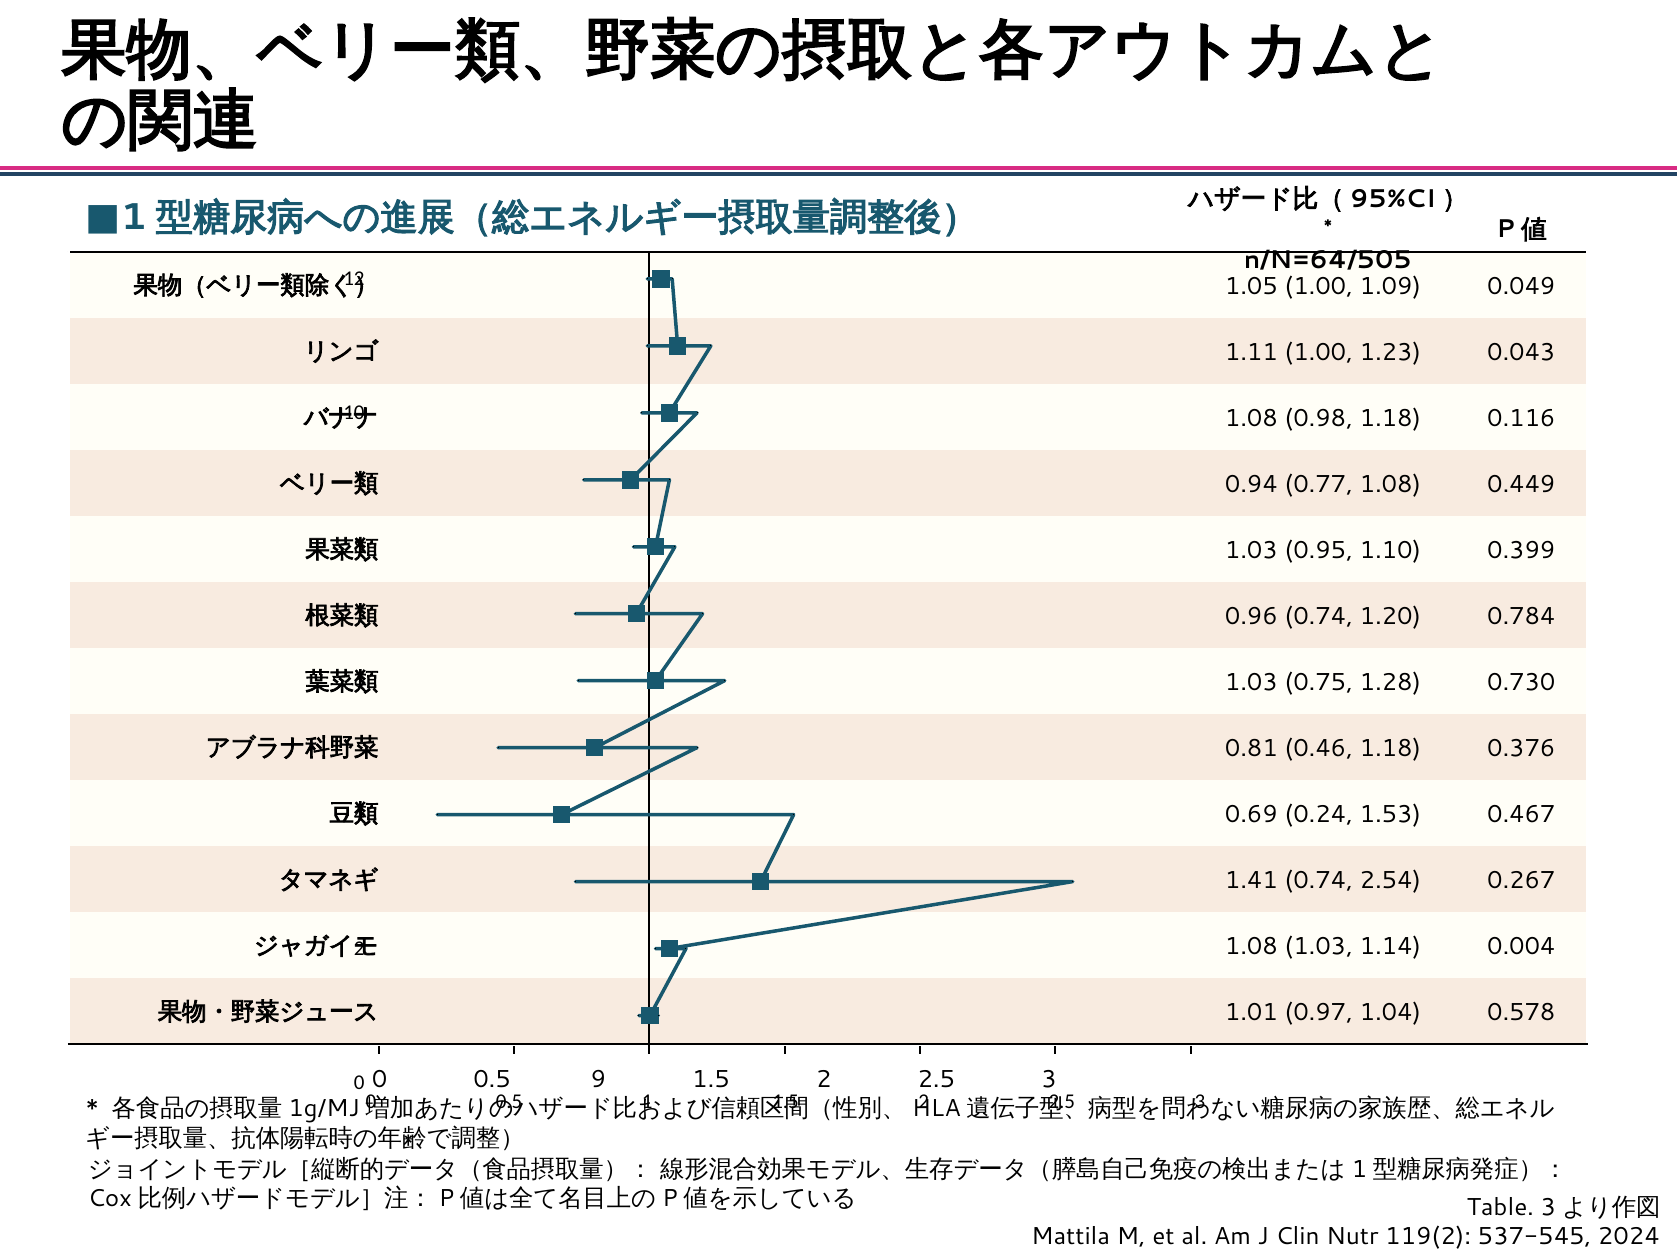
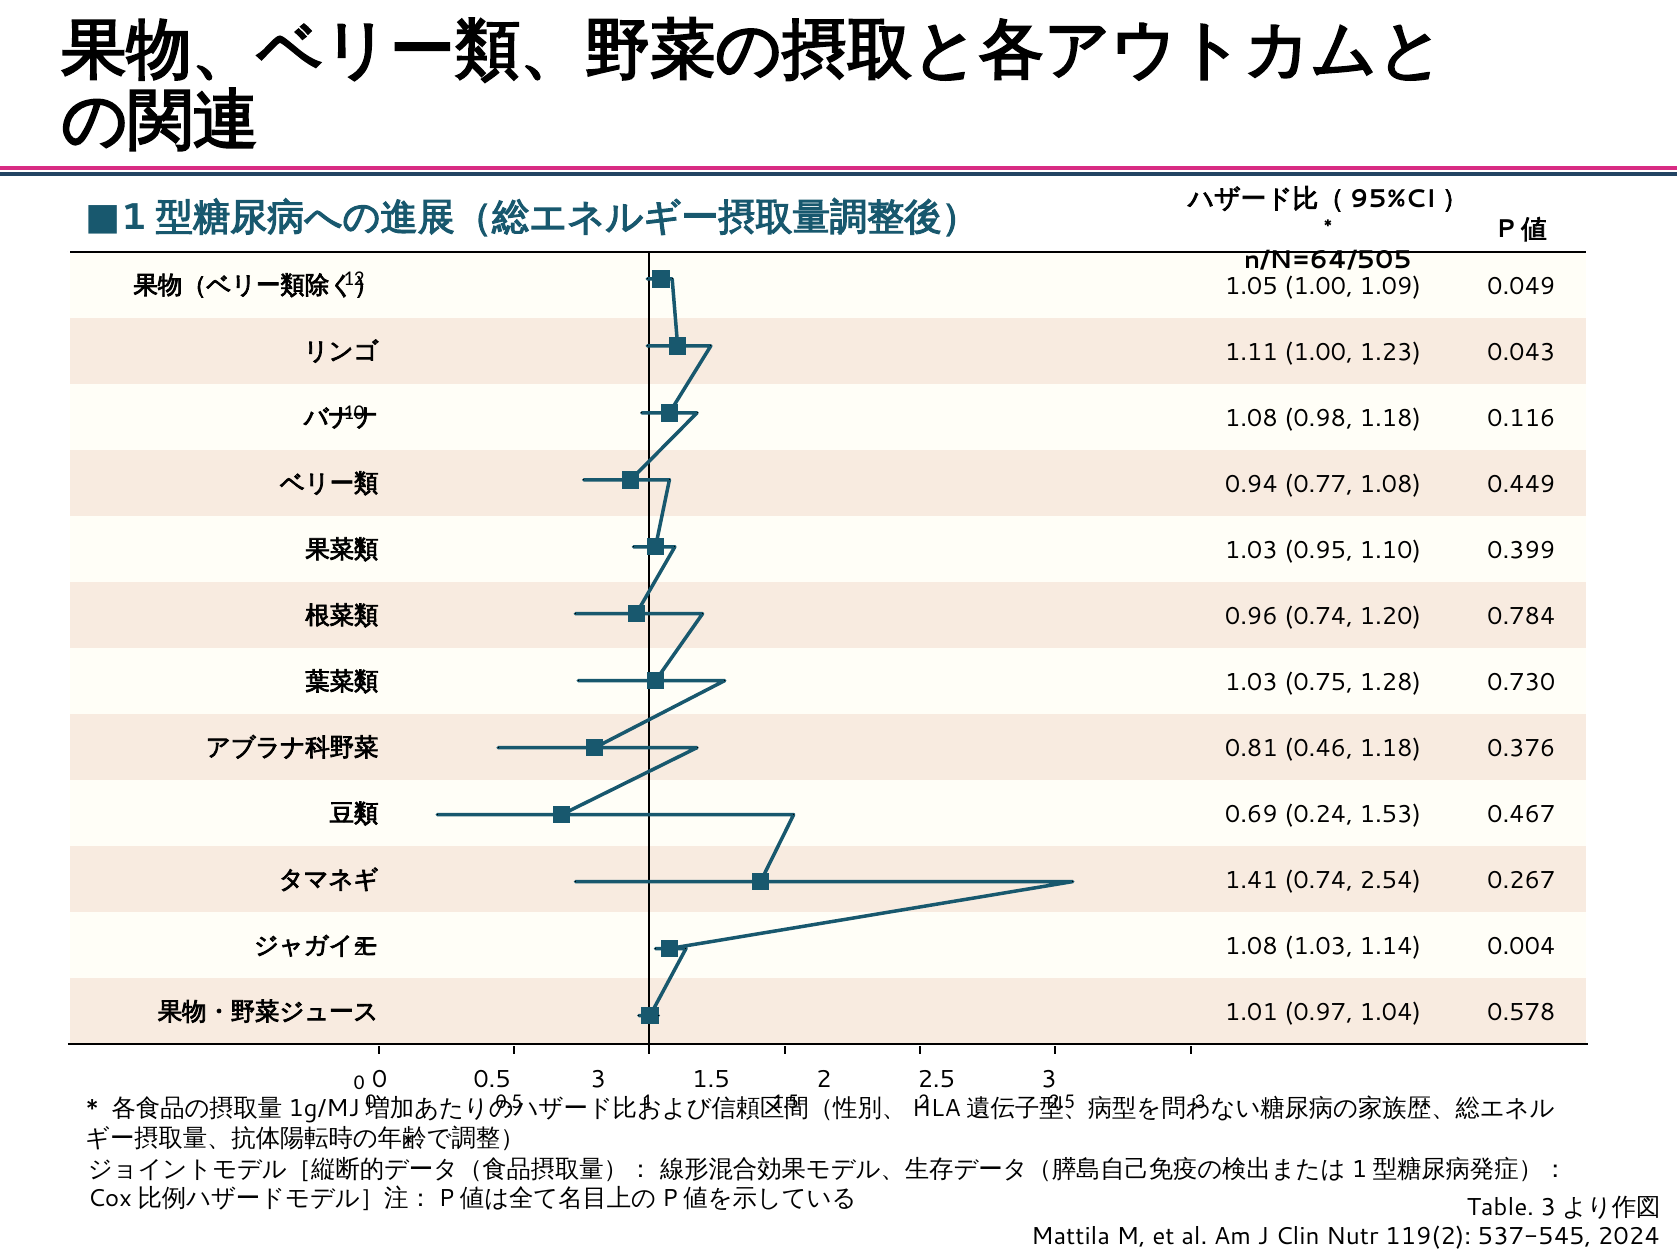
0.5 9: 9 -> 3 (598, 1079)
